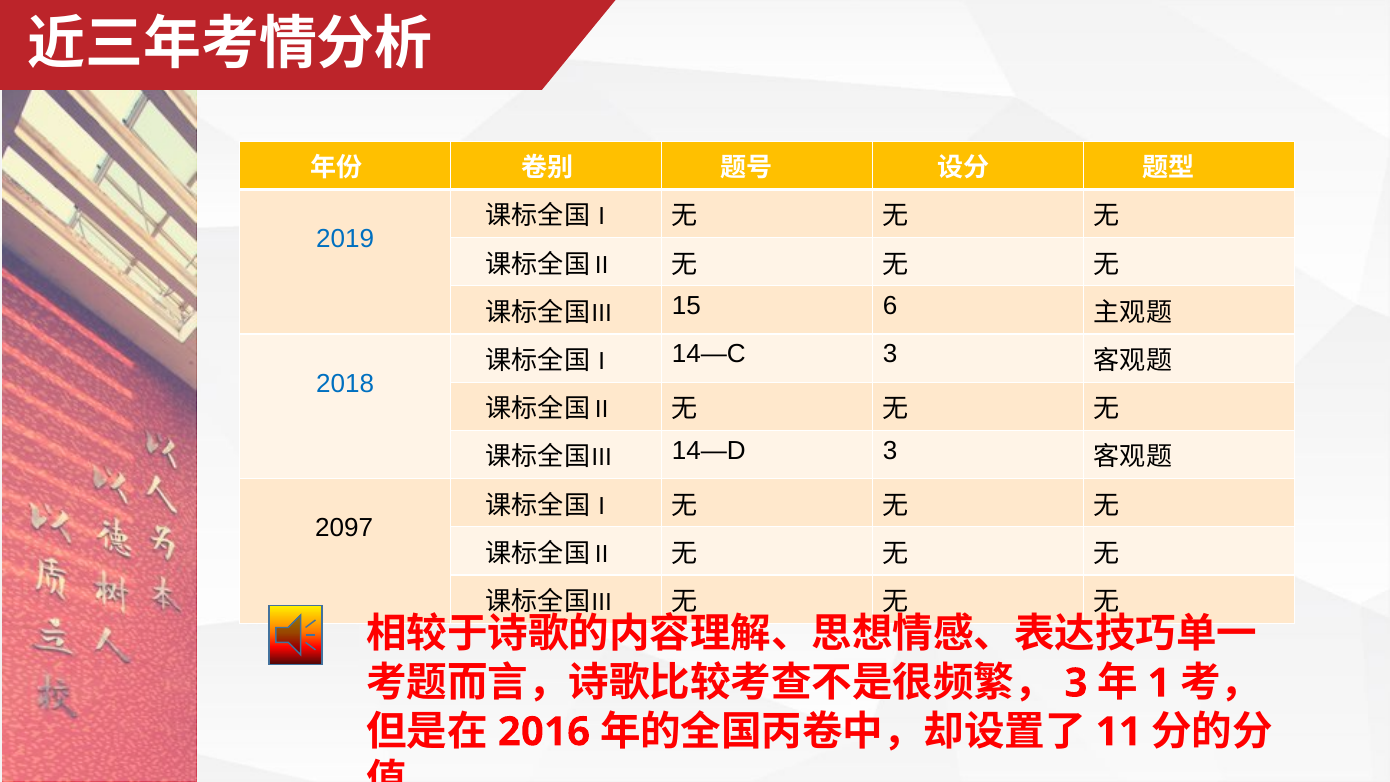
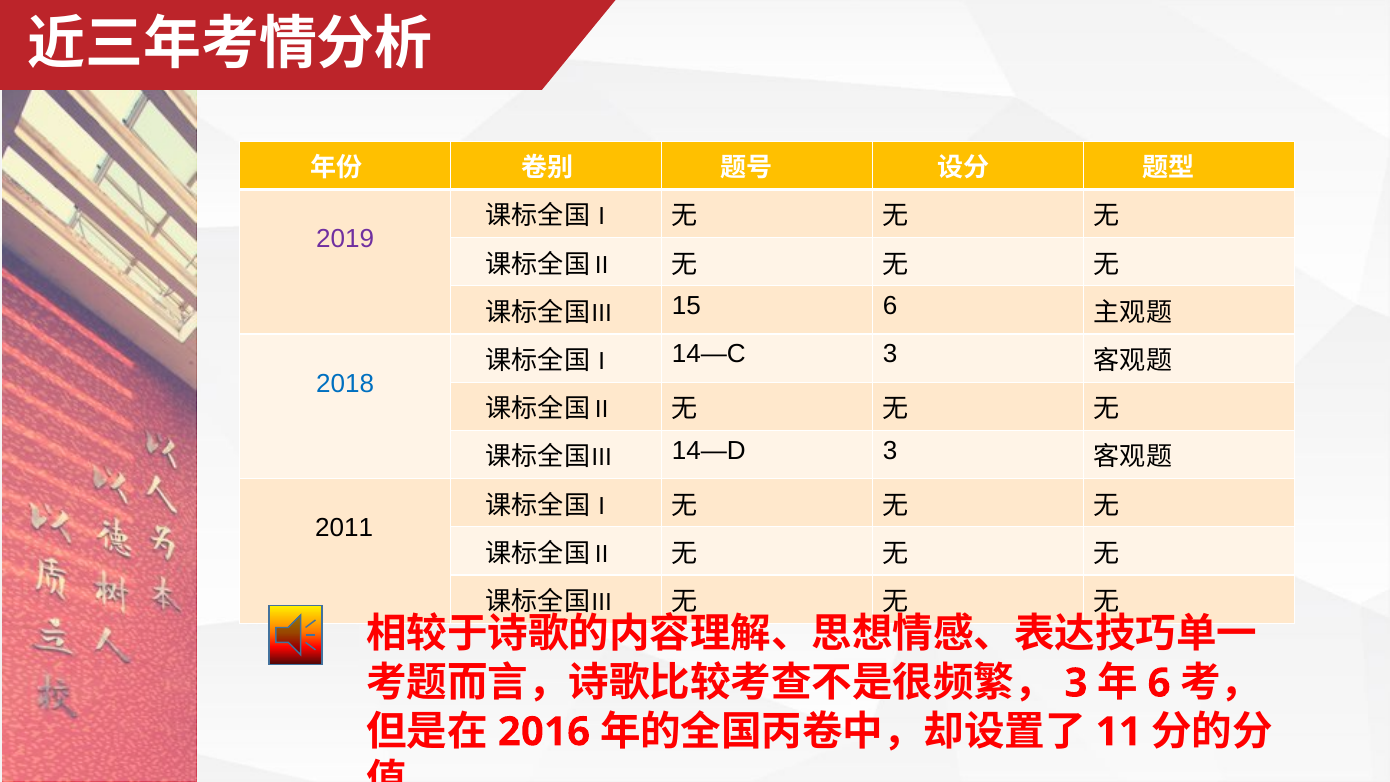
2019 colour: blue -> purple (345, 239)
2097: 2097 -> 2011 (344, 528)
1: 1 -> 6 (1159, 683)
